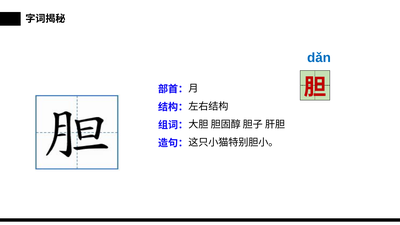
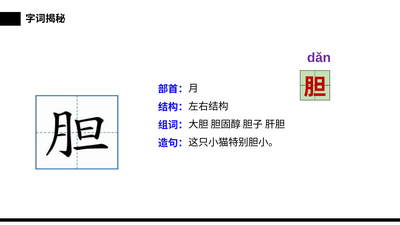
dǎn colour: blue -> purple (319, 58)
